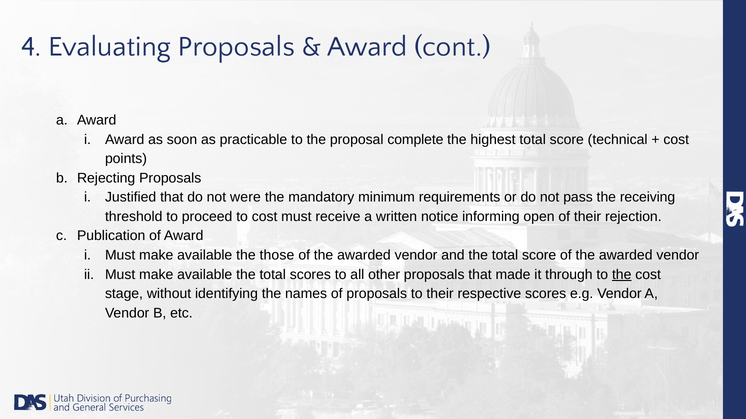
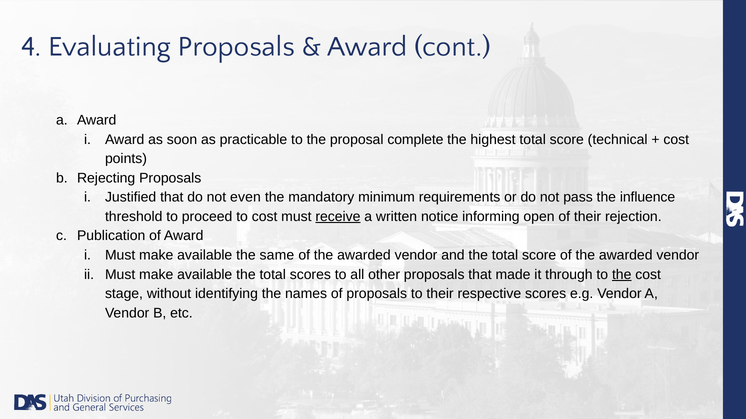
were: were -> even (245, 198)
receiving: receiving -> influence (648, 198)
receive underline: none -> present (338, 217)
those: those -> same (277, 256)
